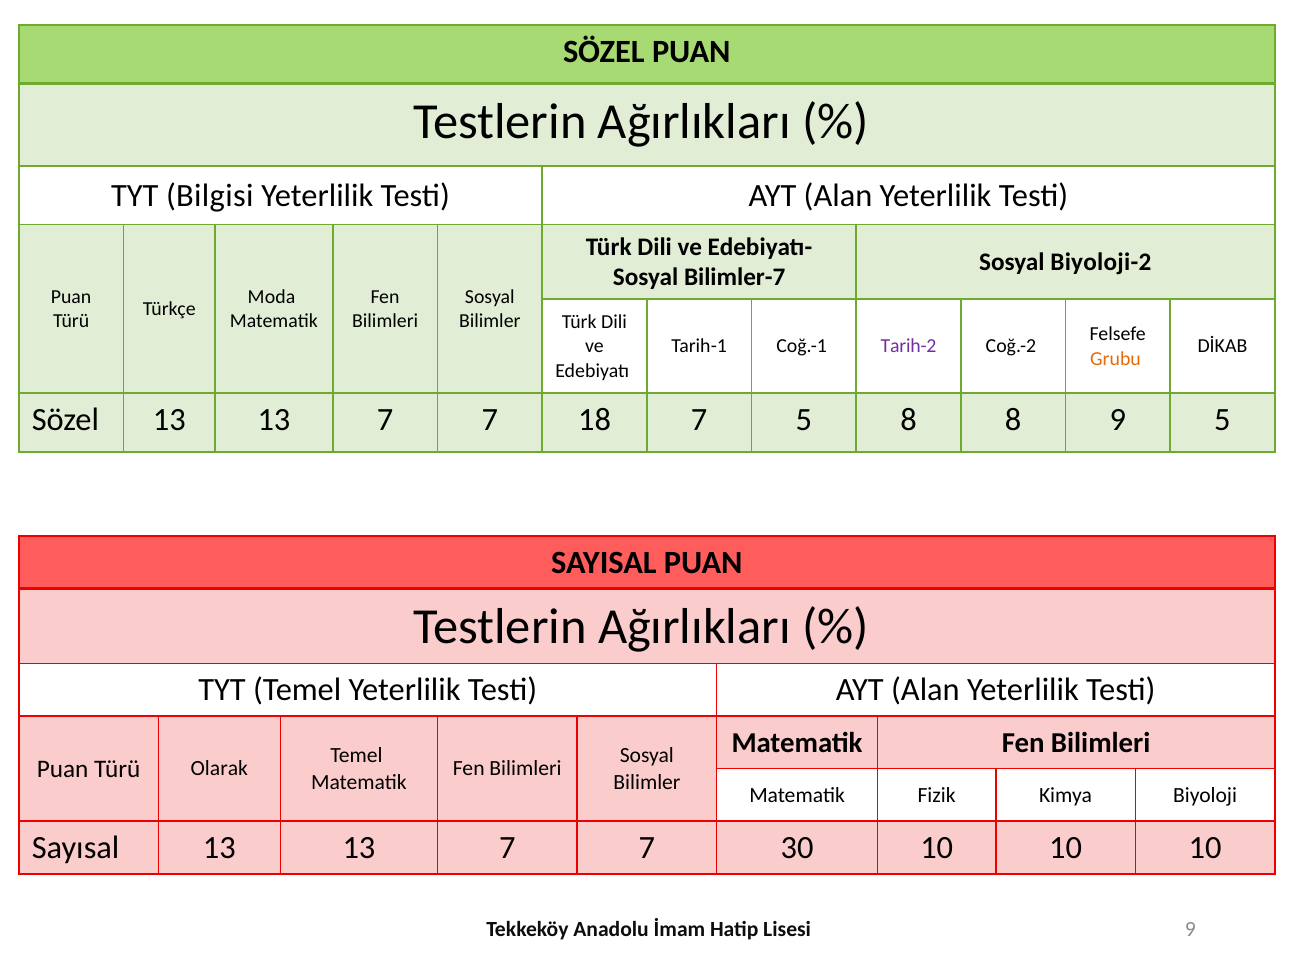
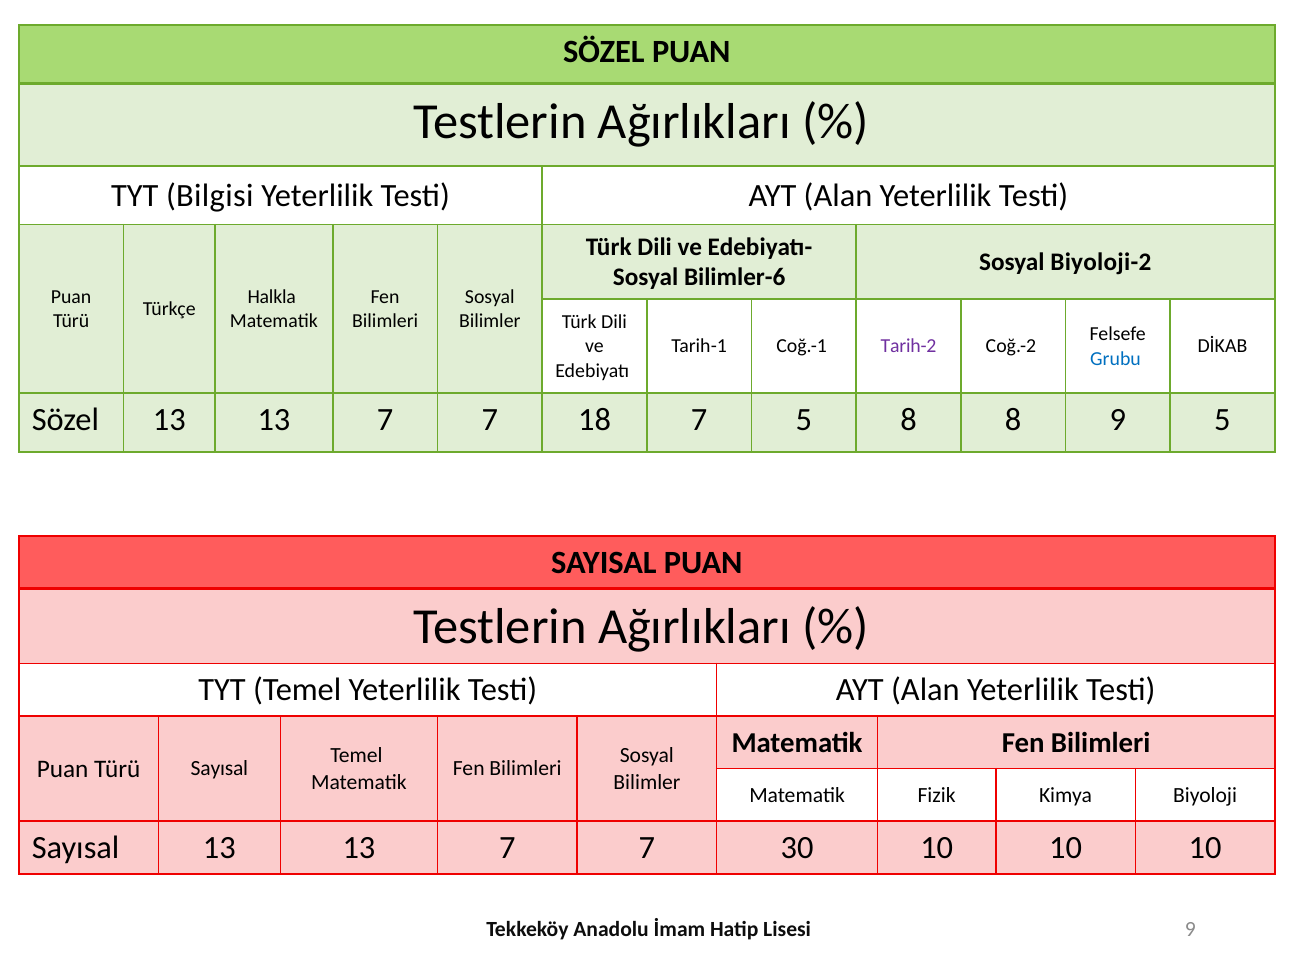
Bilimler-7: Bilimler-7 -> Bilimler-6 (735, 278)
Moda: Moda -> Halkla (272, 297)
Grubu colour: orange -> blue (1116, 359)
Türü Olarak: Olarak -> Sayısal (219, 769)
